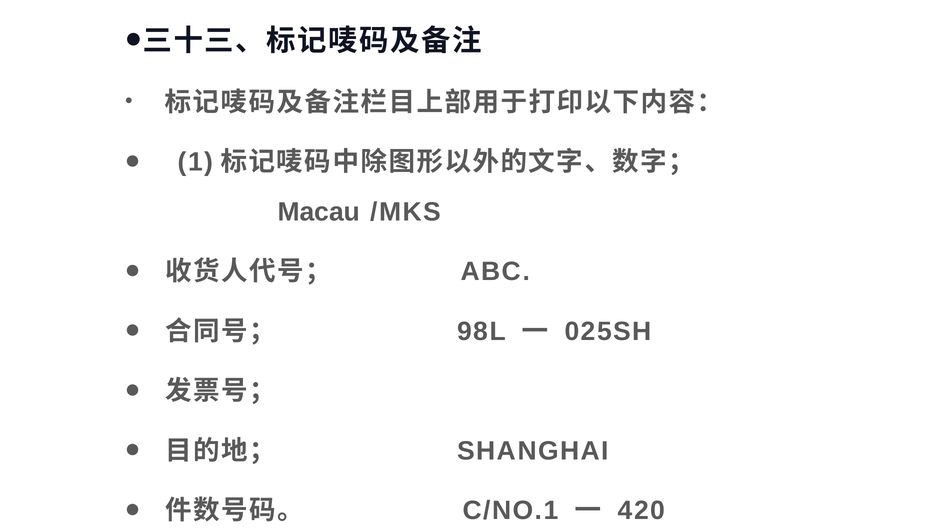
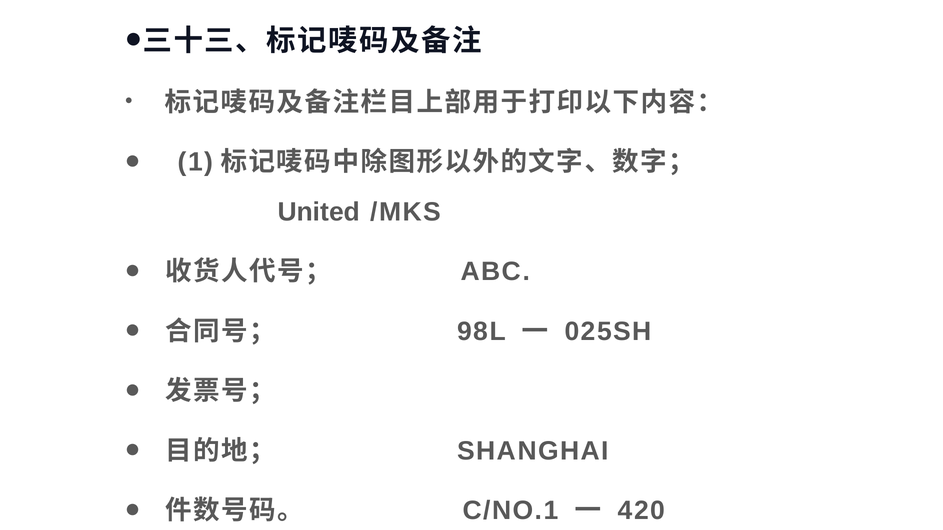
Macau: Macau -> United (319, 212)
